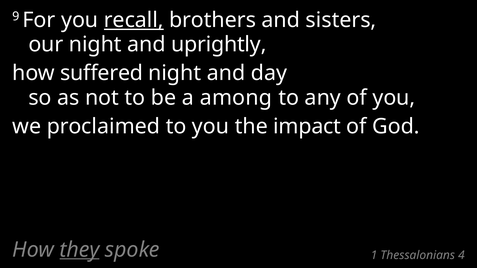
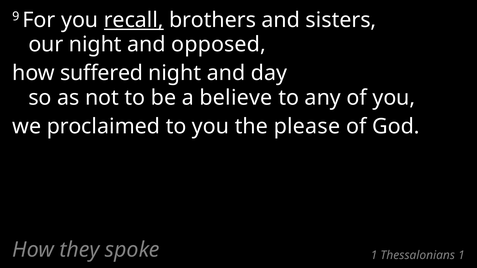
uprightly: uprightly -> opposed (219, 44)
among: among -> believe (236, 98)
impact: impact -> please (307, 126)
they underline: present -> none (79, 250)
Thessalonians 4: 4 -> 1 (461, 256)
